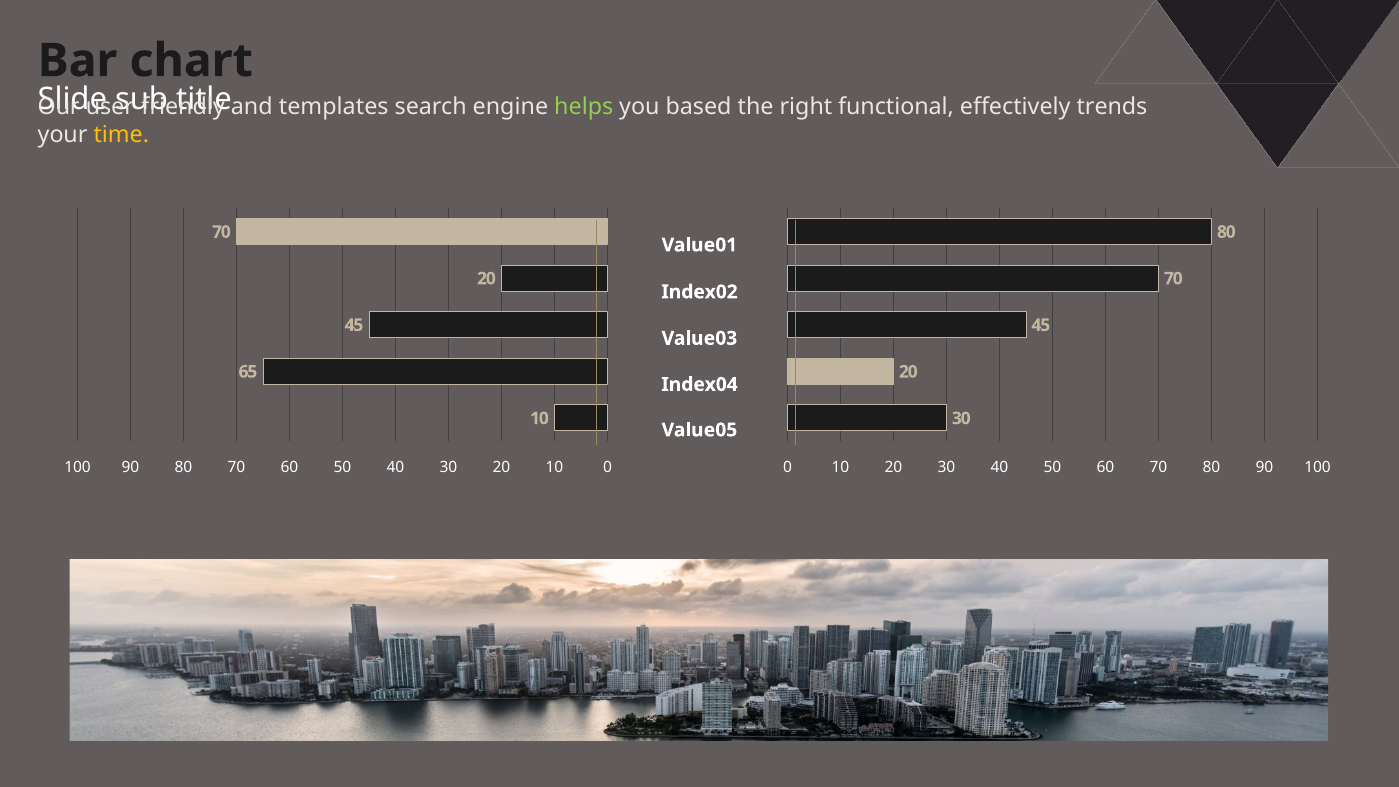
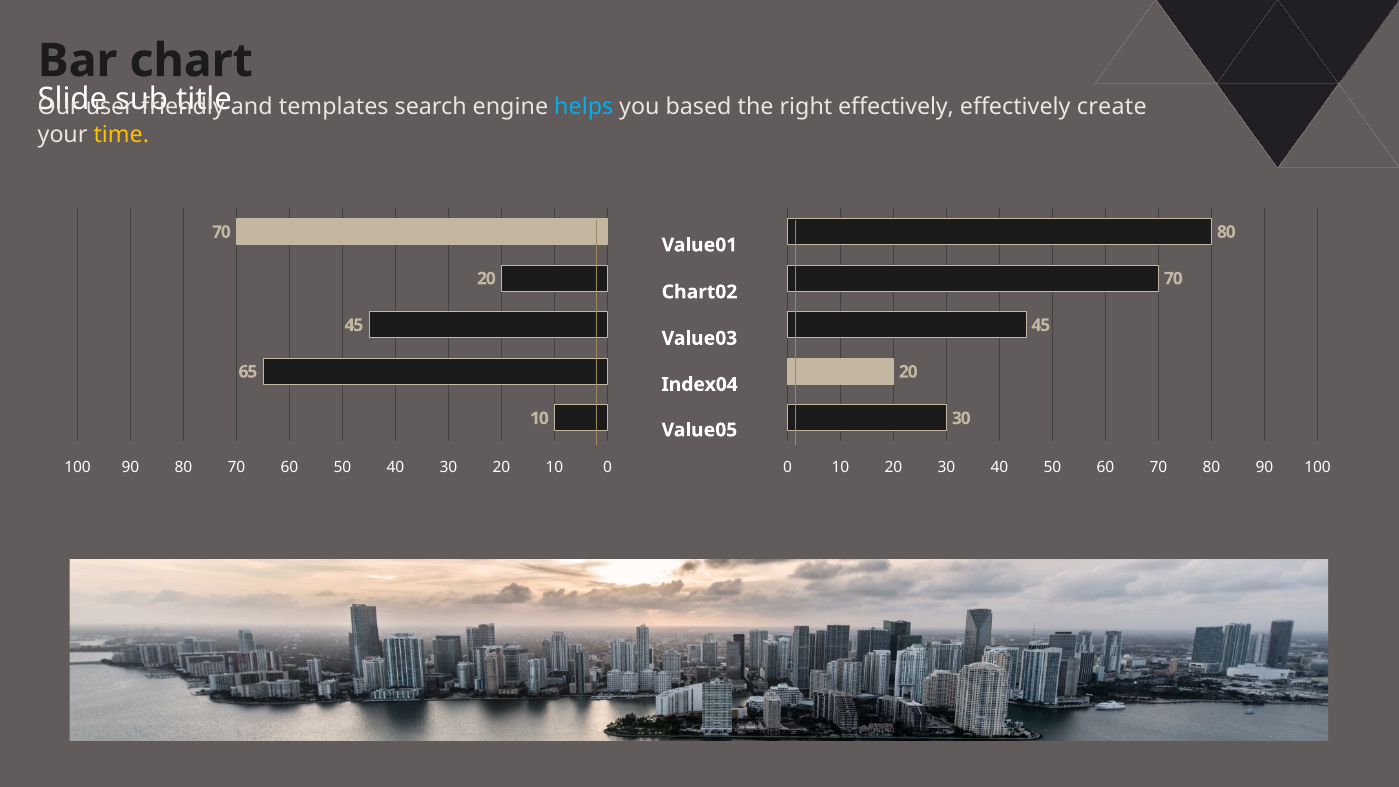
helps colour: light green -> light blue (584, 107)
right functional: functional -> effectively (896, 107)
trends: trends -> create (1112, 107)
Index02: Index02 -> Chart02 (699, 292)
